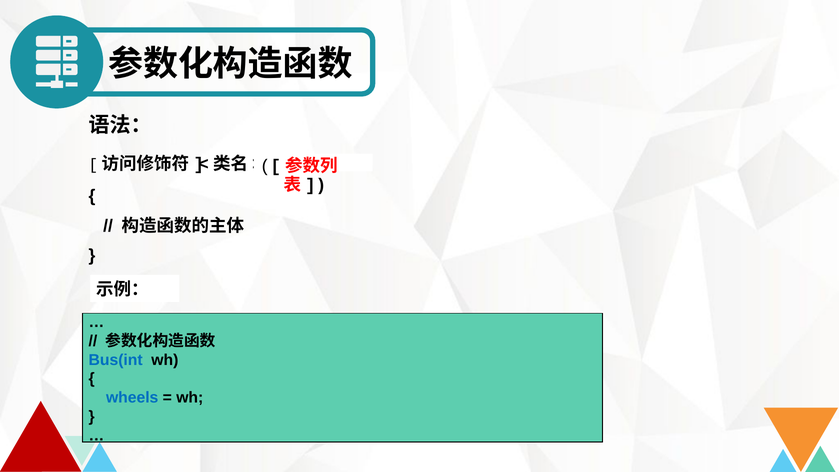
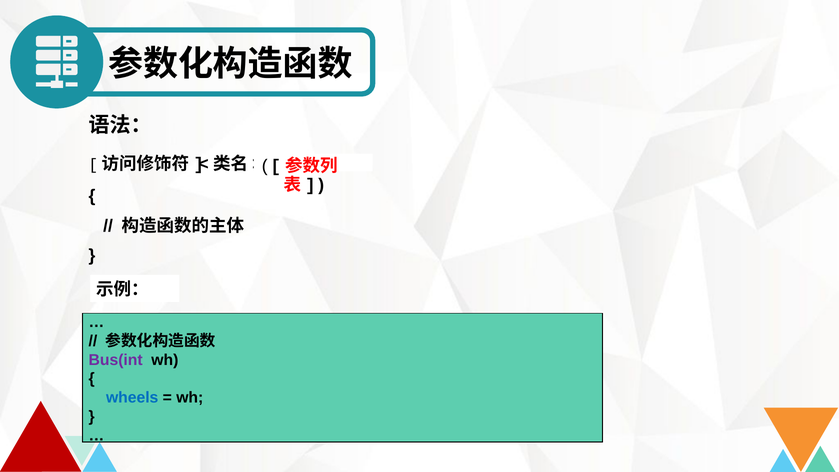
Bus(int colour: blue -> purple (116, 360)
